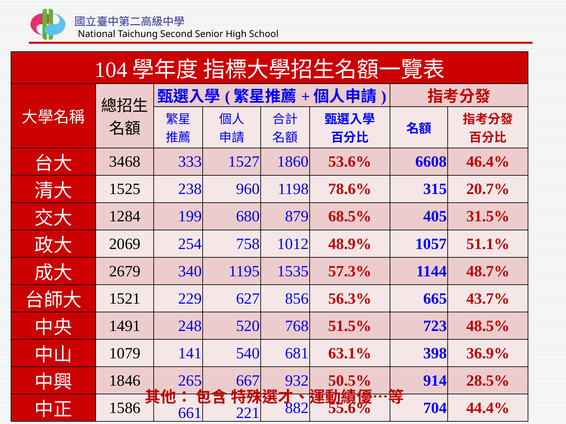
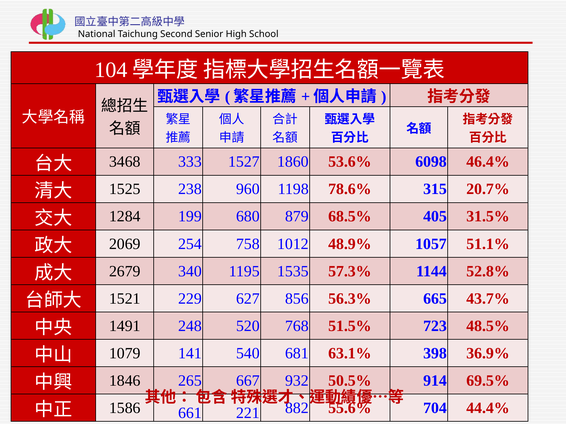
6608: 6608 -> 6098 (431, 162)
48.7%: 48.7% -> 52.8% (488, 272)
28.5%: 28.5% -> 69.5% (488, 381)
